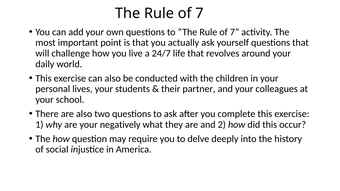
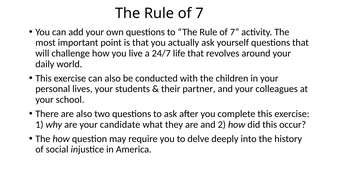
negatively: negatively -> candidate (120, 125)
